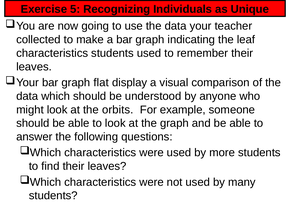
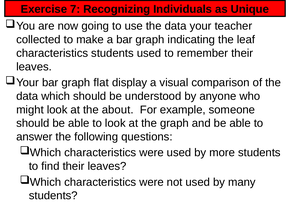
5: 5 -> 7 (75, 9)
orbits: orbits -> about (118, 109)
